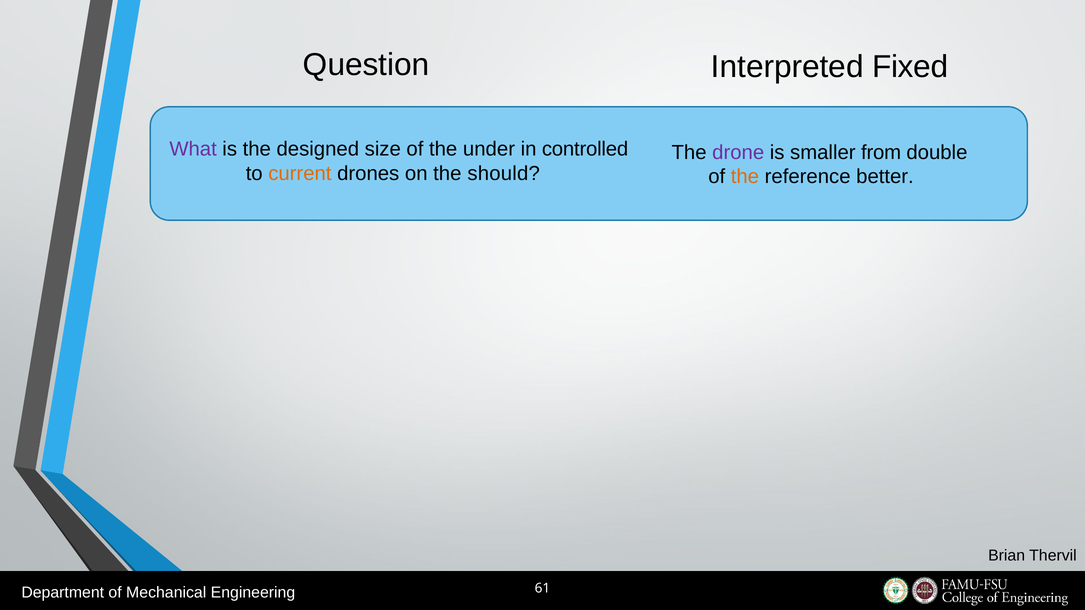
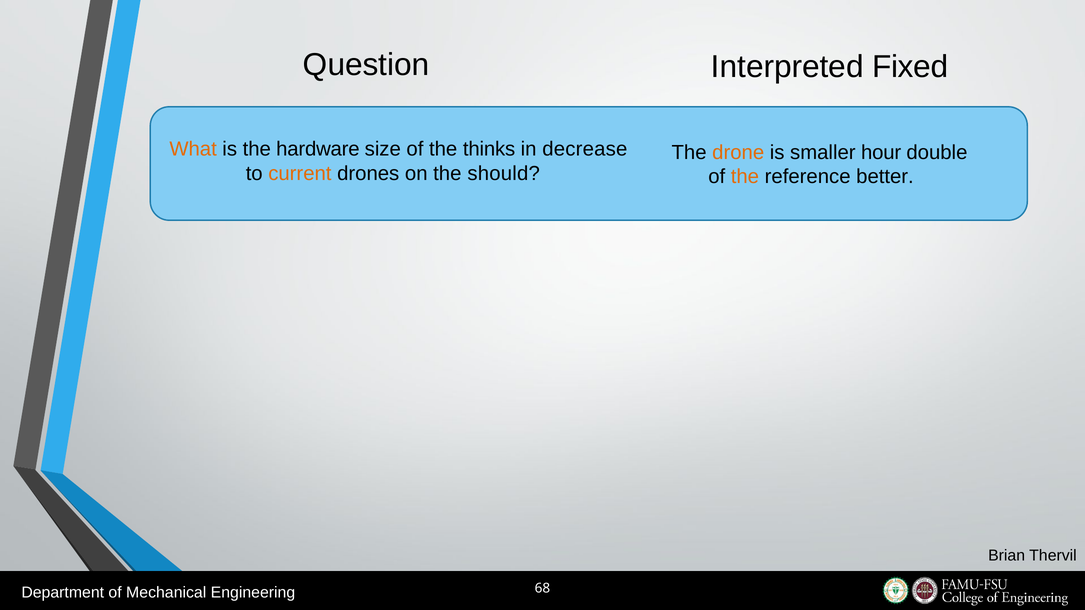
What colour: purple -> orange (193, 149)
designed: designed -> hardware (318, 149)
under: under -> thinks (489, 149)
controlled: controlled -> decrease (585, 149)
drone colour: purple -> orange (738, 152)
from: from -> hour (881, 152)
61: 61 -> 68 (542, 589)
